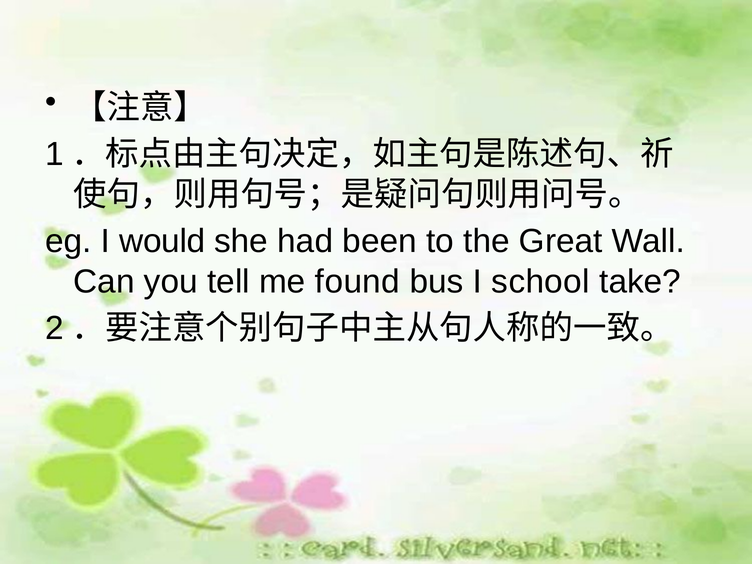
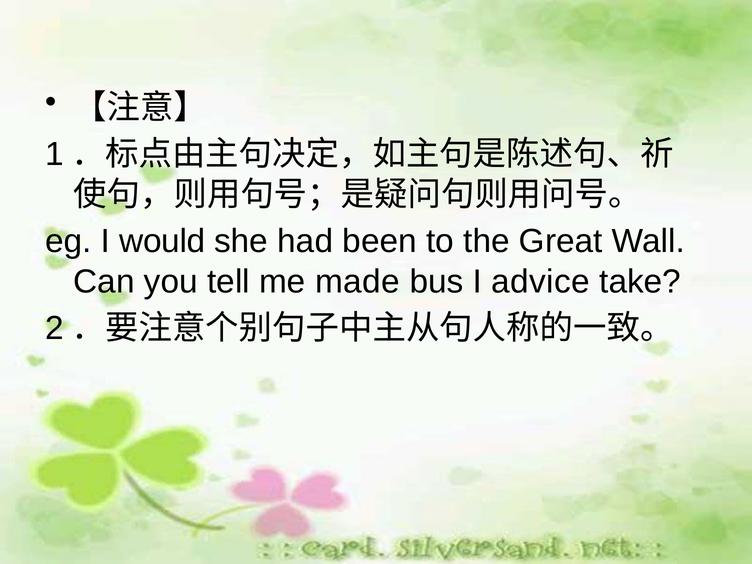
found: found -> made (357, 281)
school: school -> advice (541, 281)
